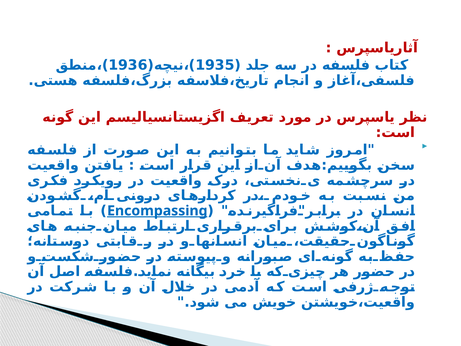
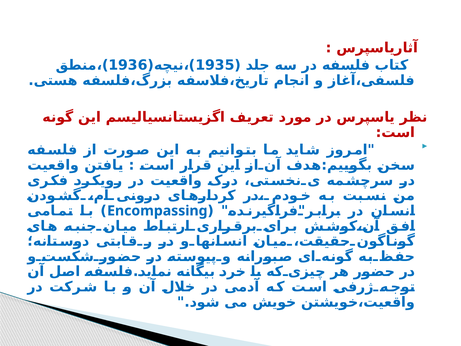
Encompassing underline: present -> none (157, 211)
